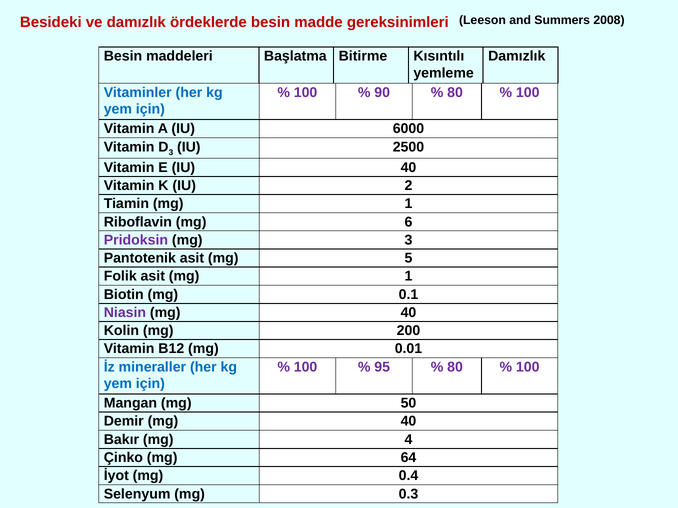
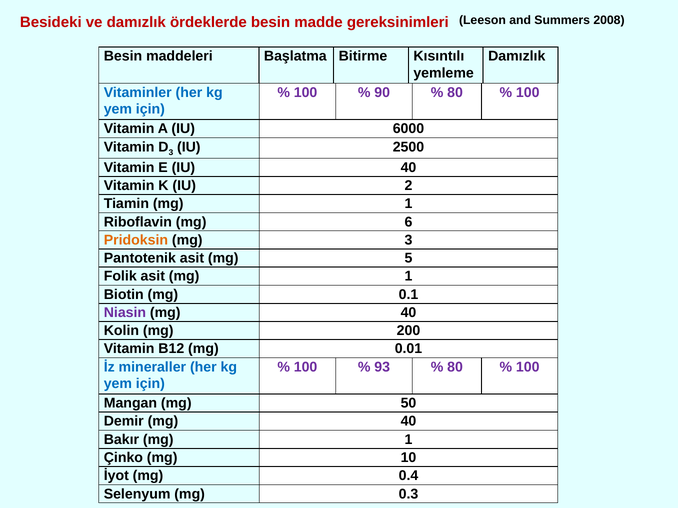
Pridoksin colour: purple -> orange (136, 240)
95: 95 -> 93 (382, 367)
Bakır mg 4: 4 -> 1 (409, 440)
64: 64 -> 10 (408, 458)
